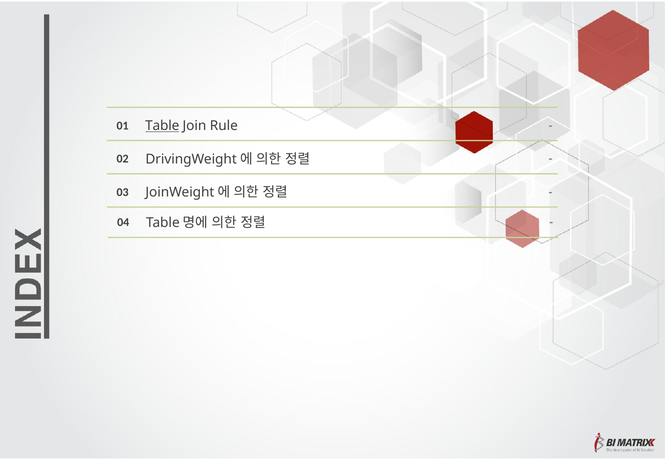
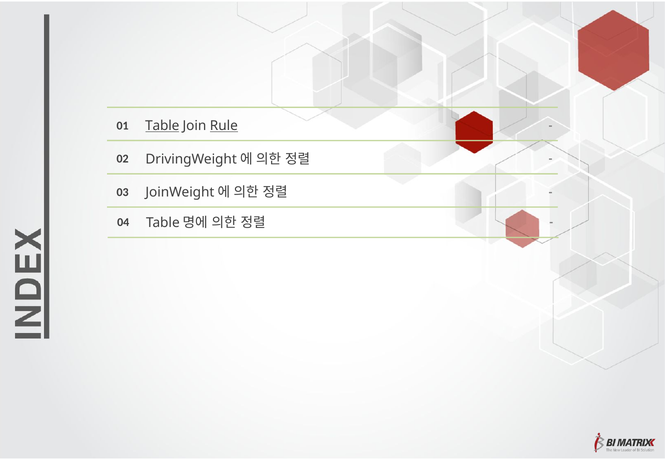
Rule underline: none -> present (224, 126)
